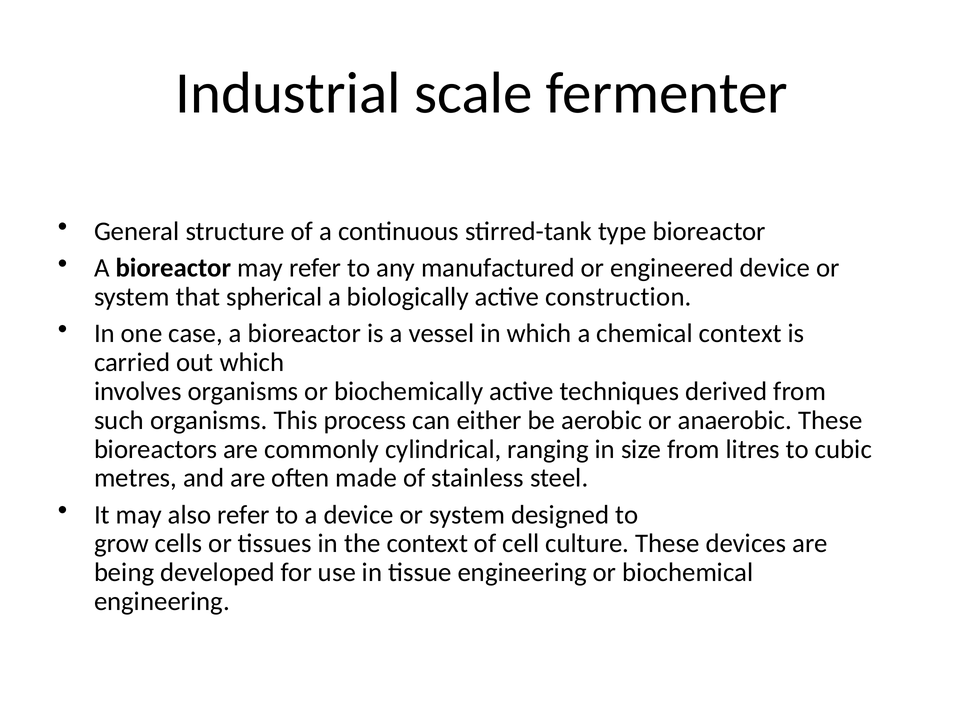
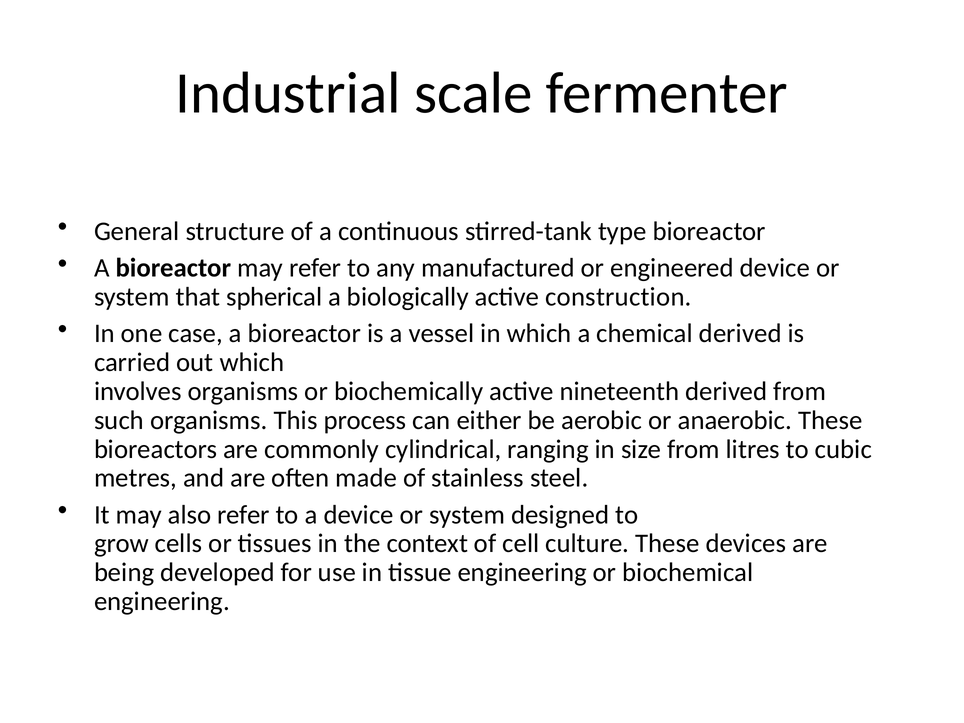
chemical context: context -> derived (740, 333)
techniques: techniques -> nineteenth (619, 391)
